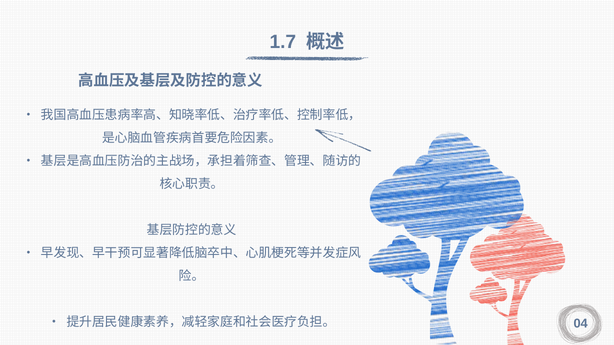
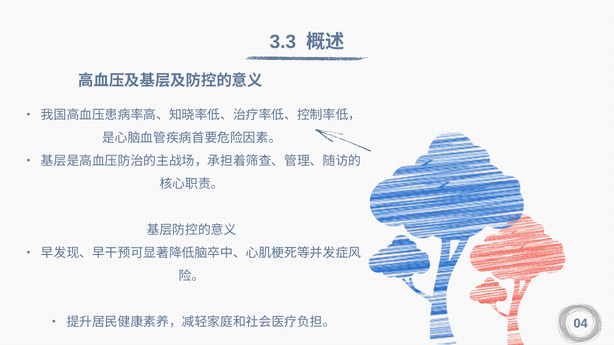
1.7: 1.7 -> 3.3 (283, 42)
